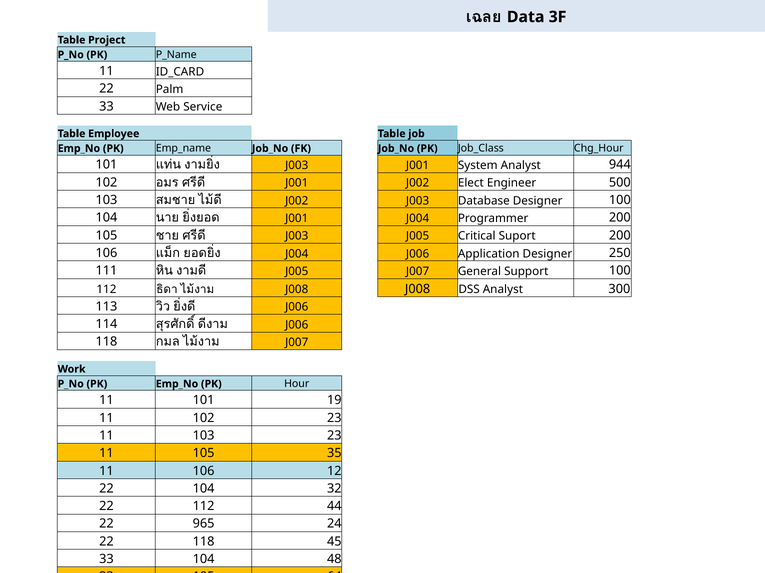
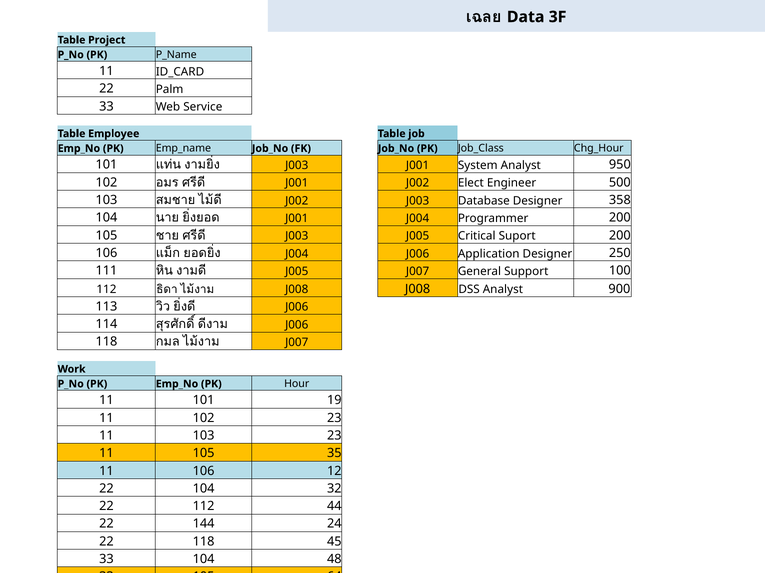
944: 944 -> 950 (620, 165)
Designer 100: 100 -> 358 (620, 200)
300: 300 -> 900 (619, 289)
965: 965 -> 144 (204, 524)
